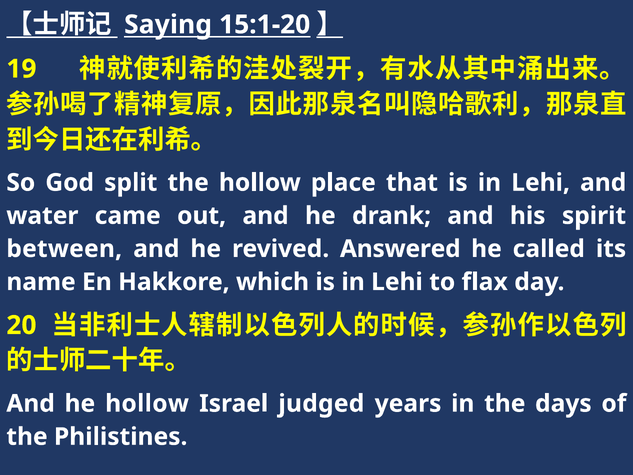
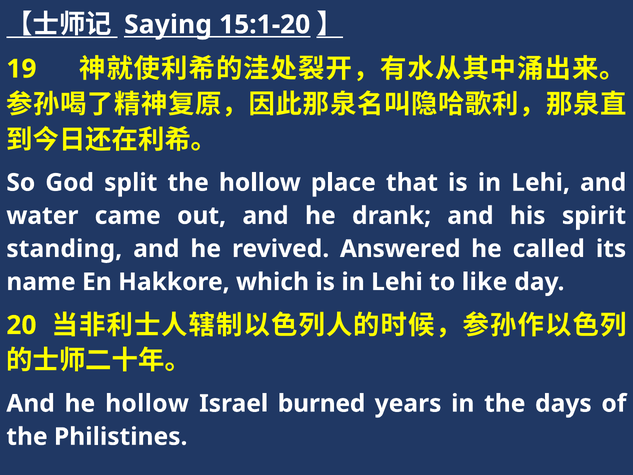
between: between -> standing (64, 249)
flax: flax -> like (485, 282)
judged: judged -> burned (322, 403)
